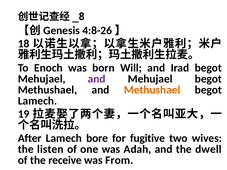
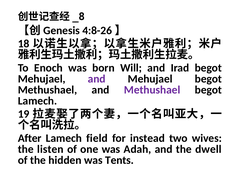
Methushael colour: orange -> purple (152, 90)
bore: bore -> field (97, 138)
fugitive: fugitive -> instead (147, 138)
receive: receive -> hidden (65, 160)
From: From -> Tents (119, 160)
